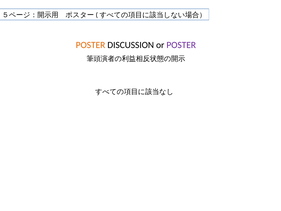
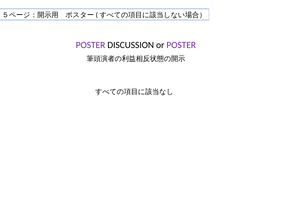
POSTER colour: orange -> purple (91, 45)
